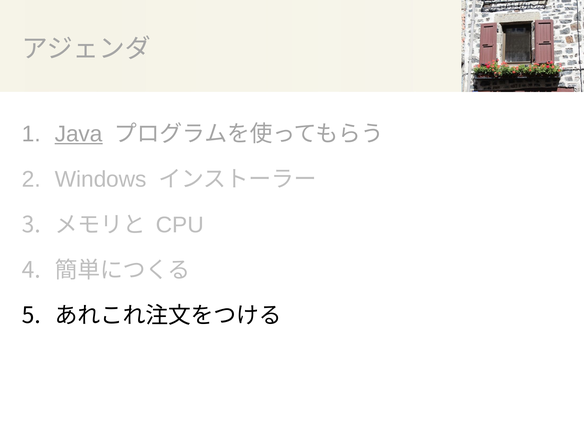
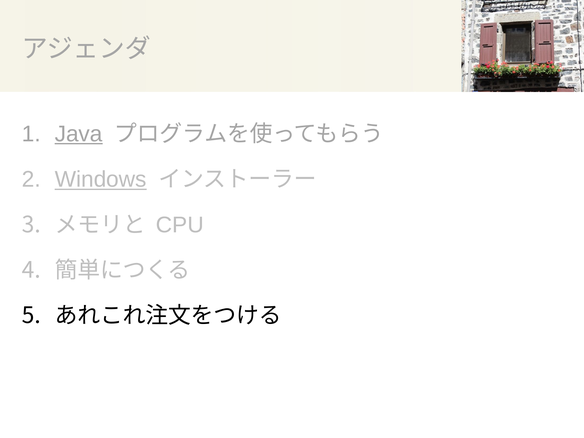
Windows underline: none -> present (101, 179)
